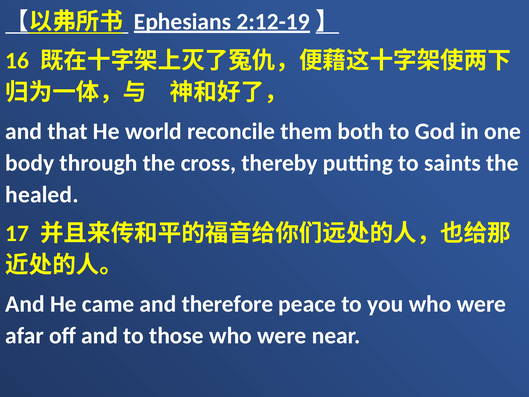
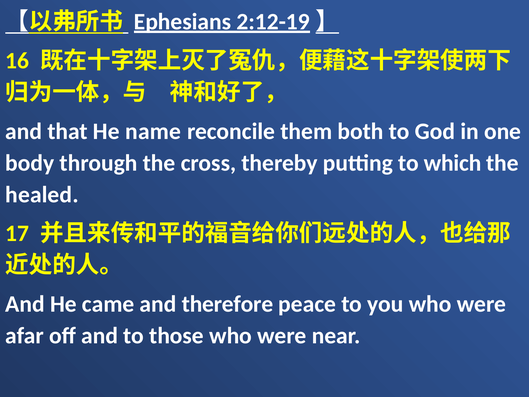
world: world -> name (153, 131)
saints: saints -> which (453, 163)
